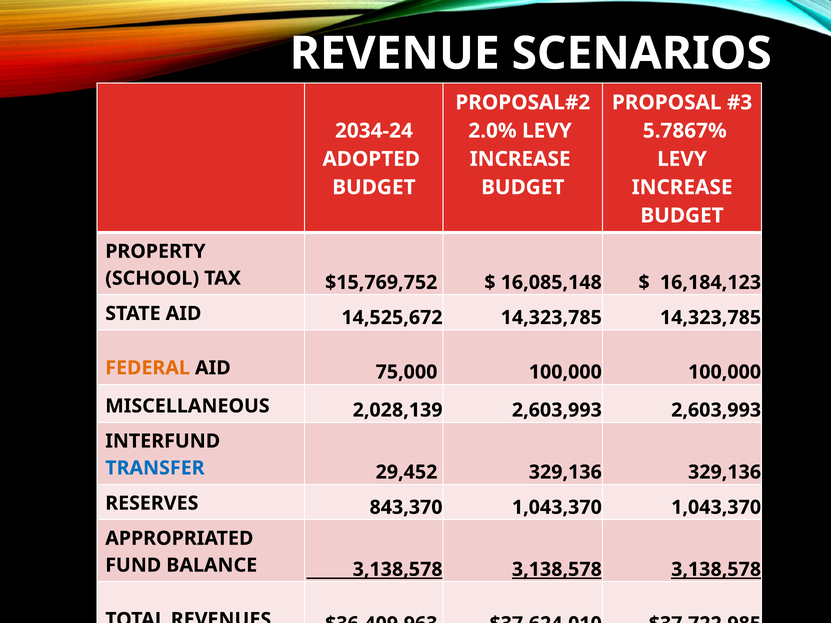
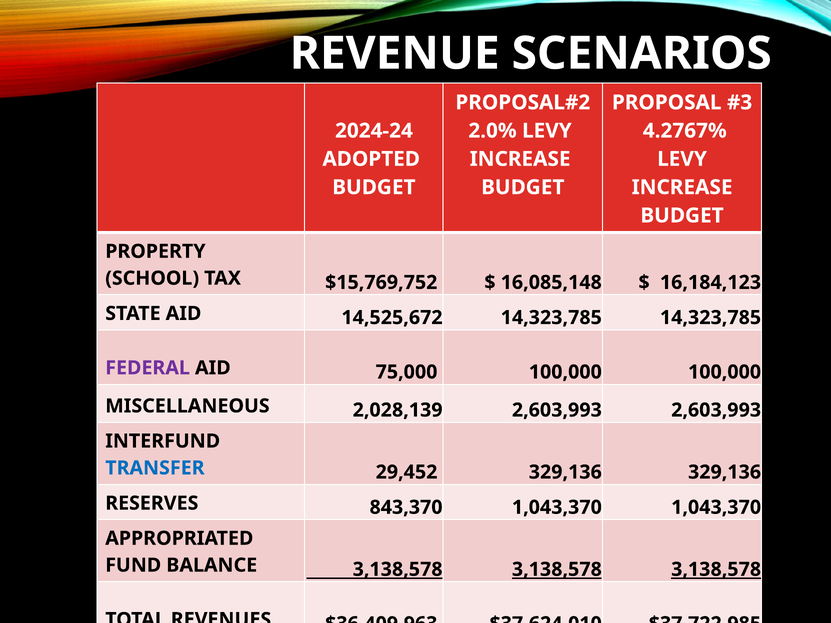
2034-24: 2034-24 -> 2024-24 (374, 131)
5.7867%: 5.7867% -> 4.2767% (685, 131)
FEDERAL colour: orange -> purple (148, 368)
